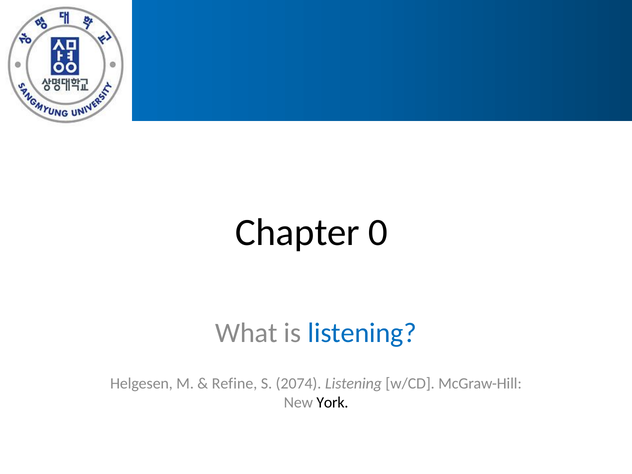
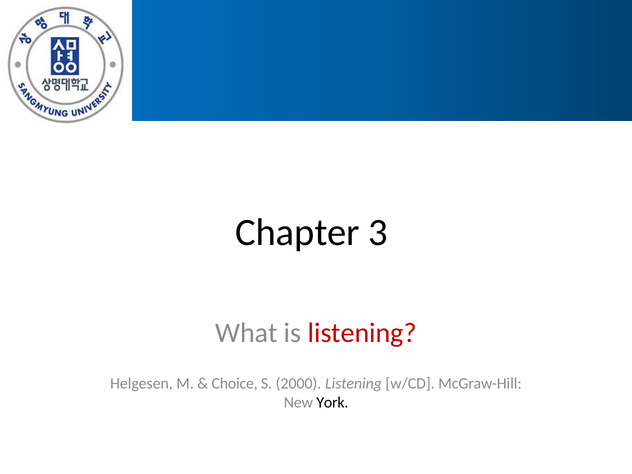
0: 0 -> 3 (378, 233)
listening colour: blue -> red (362, 333)
Refine: Refine -> Choice (235, 383)
2074: 2074 -> 2000 (299, 383)
